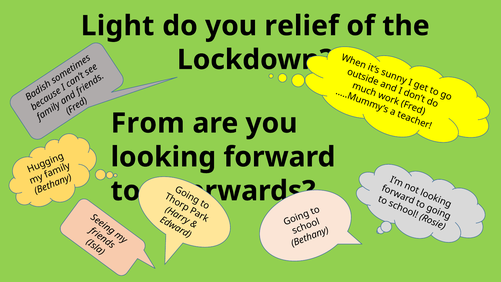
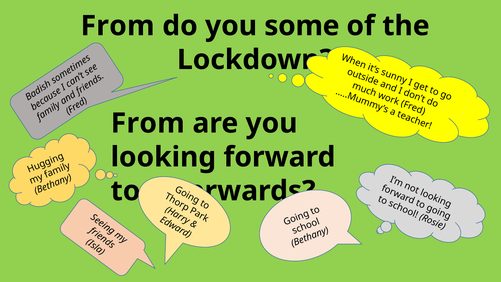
Light: Light -> From (118, 26)
relief: relief -> some (302, 26)
